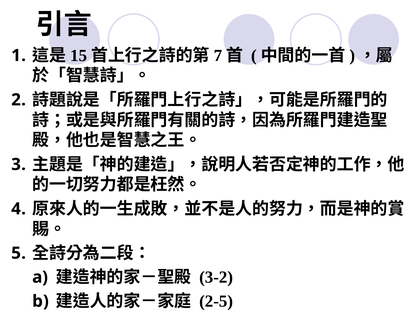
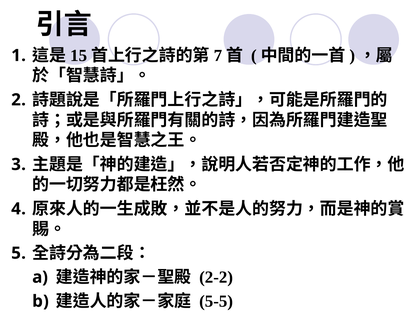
3-2: 3-2 -> 2-2 (216, 277)
2-5: 2-5 -> 5-5 (216, 301)
